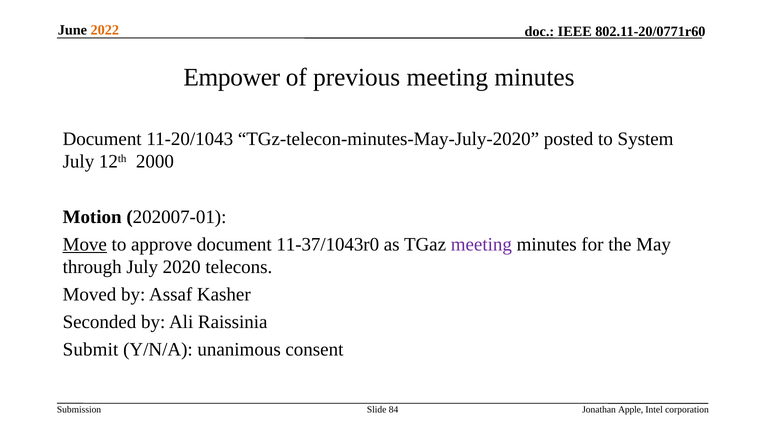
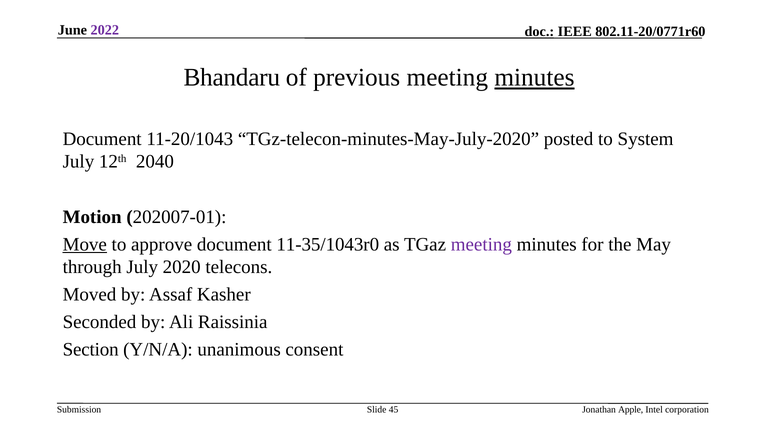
2022 colour: orange -> purple (105, 30)
Empower: Empower -> Bhandaru (232, 78)
minutes underline: none -> present (534, 78)
2000: 2000 -> 2040 (155, 162)
11-37/1043r0: 11-37/1043r0 -> 11-35/1043r0 (328, 244)
Submit: Submit -> Section (91, 350)
84: 84 -> 45 (394, 409)
